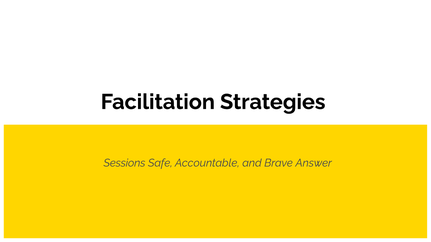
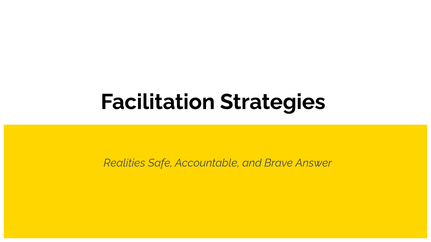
Sessions: Sessions -> Realities (124, 163)
